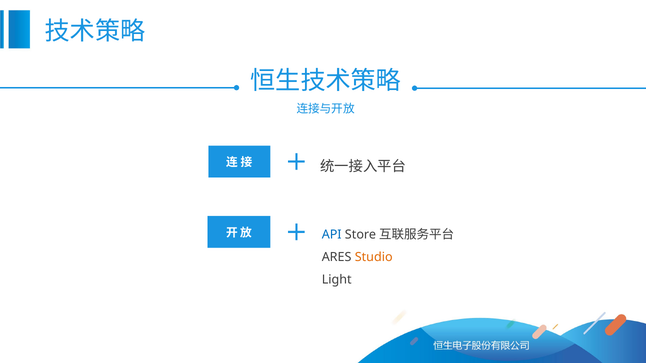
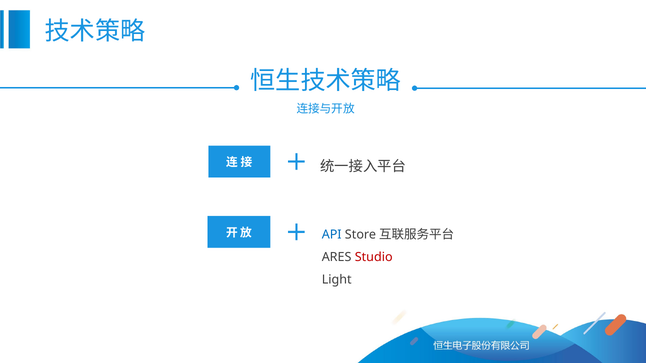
Studio colour: orange -> red (374, 257)
